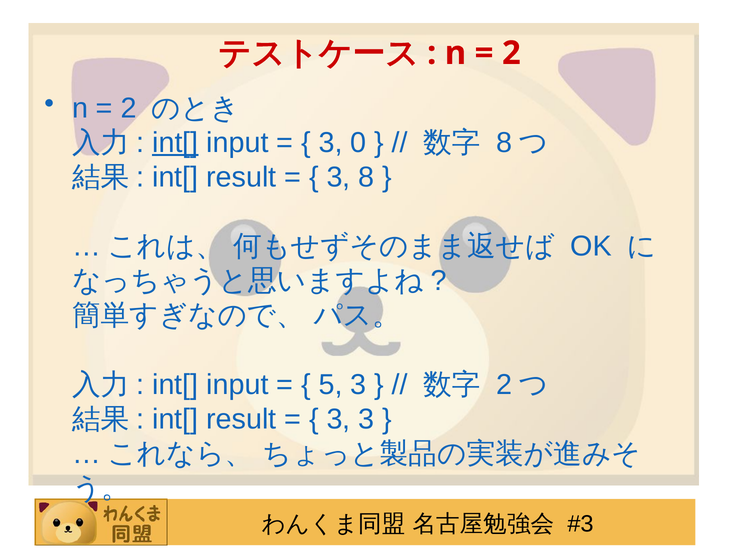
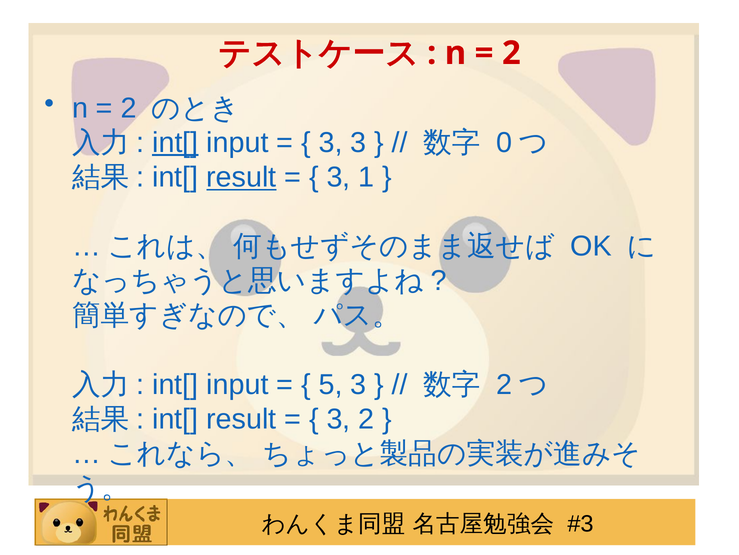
3 0: 0 -> 3 (358, 143)
8: 8 -> 0 (504, 143)
result underline: none -> present (241, 177)
3 8: 8 -> 1 (366, 177)
3 3: 3 -> 2 (366, 419)
